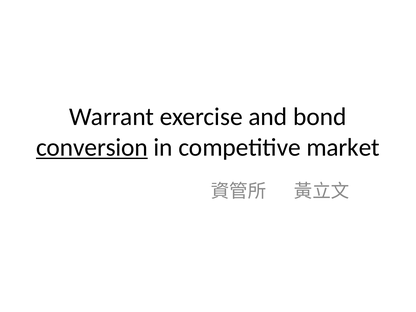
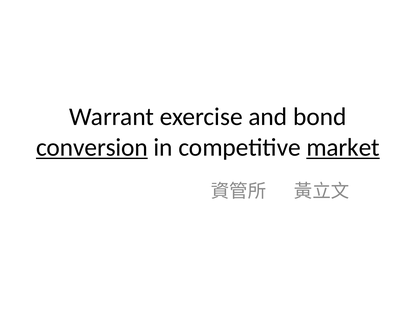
market underline: none -> present (343, 147)
